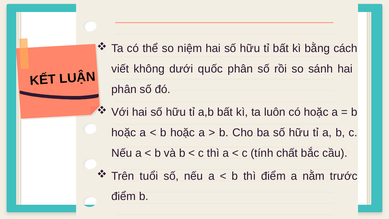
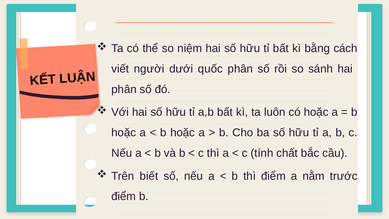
không: không -> người (149, 69)
tuổi: tuổi -> biết (149, 176)
